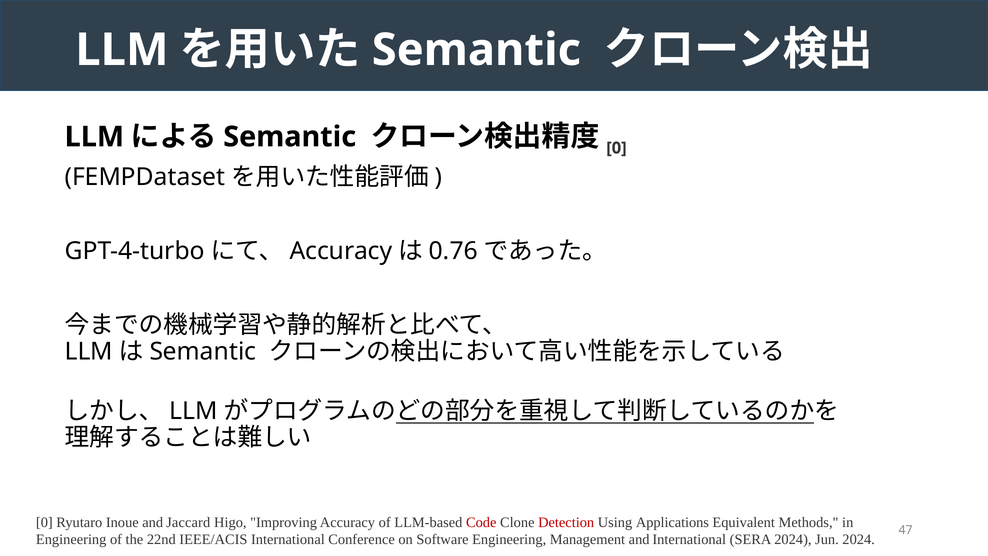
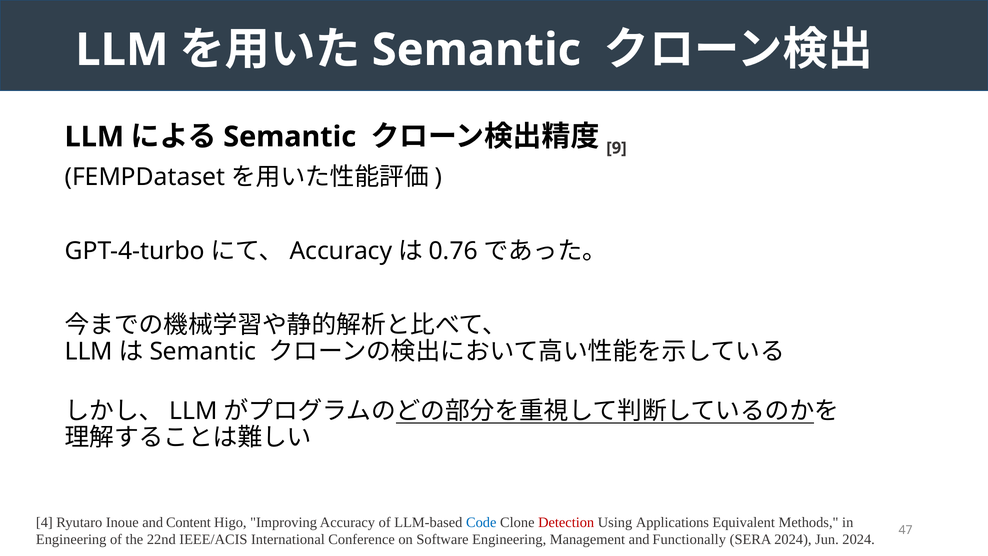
0: 0 -> 9 (616, 148)
0: 0 -> 4 (44, 522)
Jaccard: Jaccard -> Content (188, 522)
Code colour: red -> blue (481, 522)
and International: International -> Functionally (689, 539)
